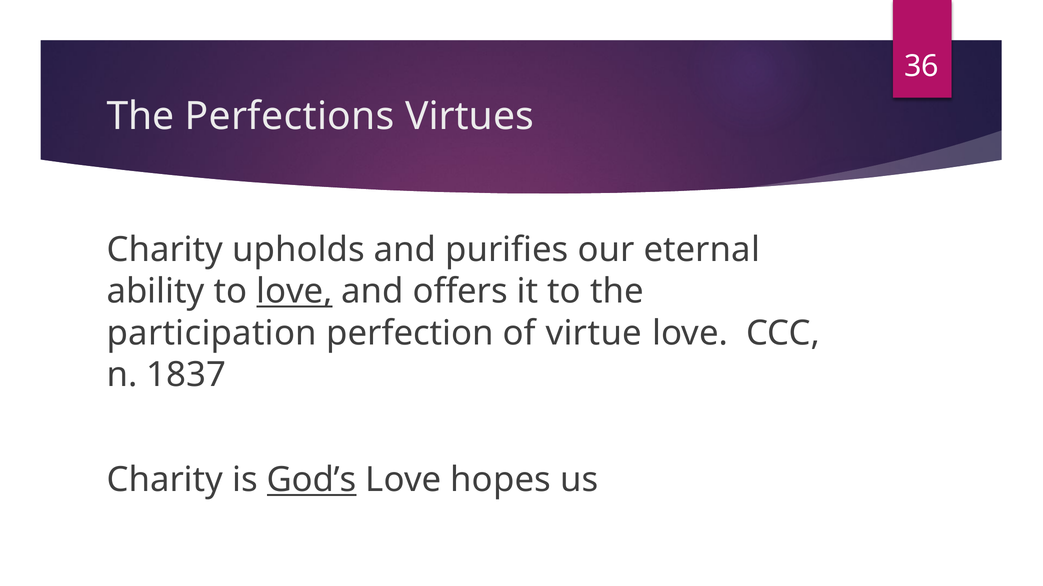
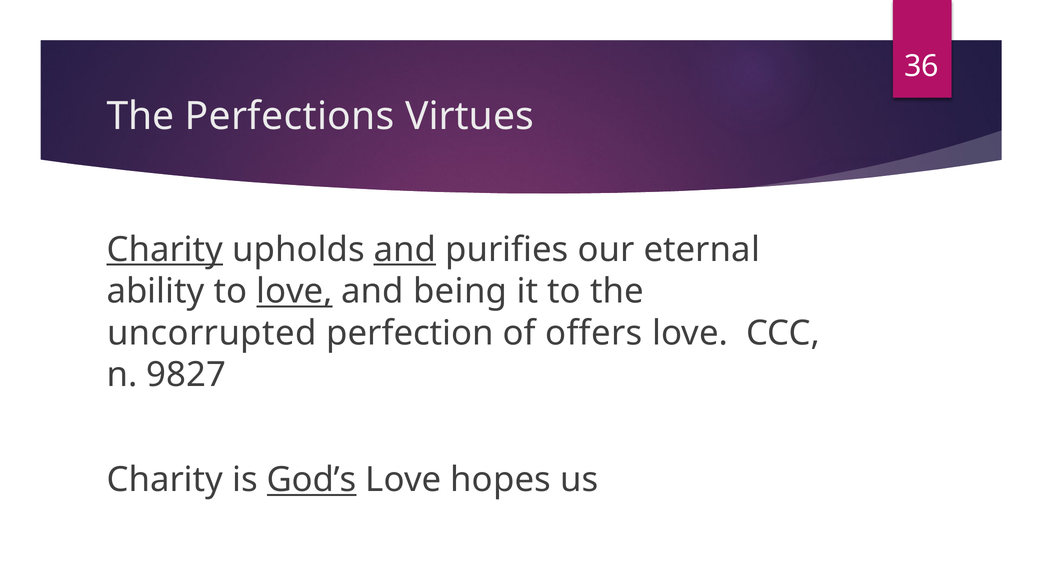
Charity underline: none -> present (165, 250)
and underline: none -> present (405, 250)
offers: offers -> being (460, 292)
participation: participation -> uncorrupted (212, 333)
virtue: virtue -> offers (594, 333)
1837: 1837 -> 9827 (186, 375)
